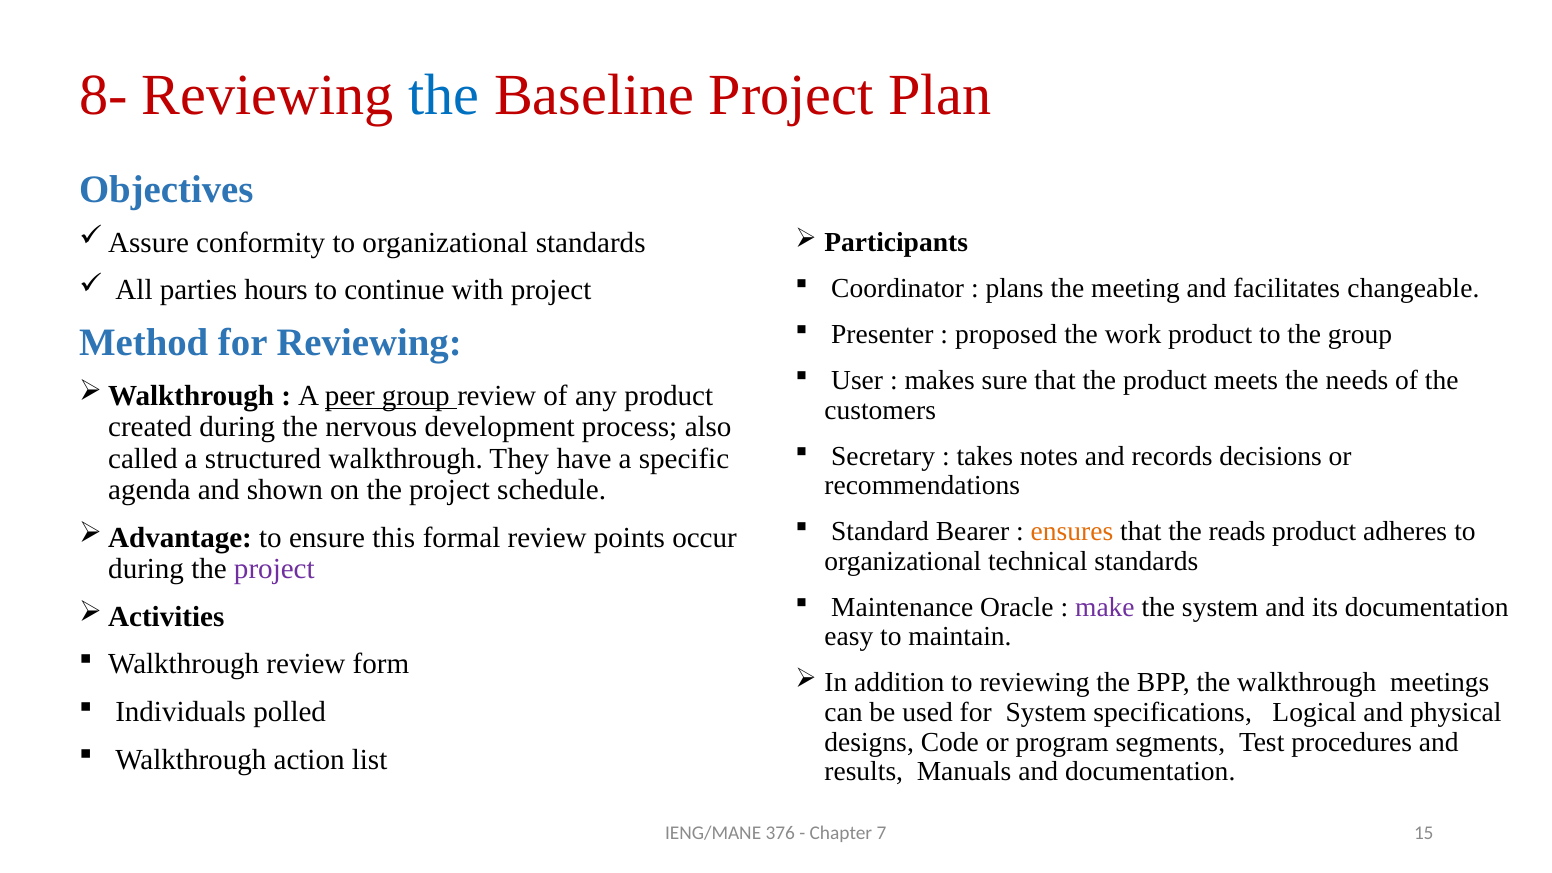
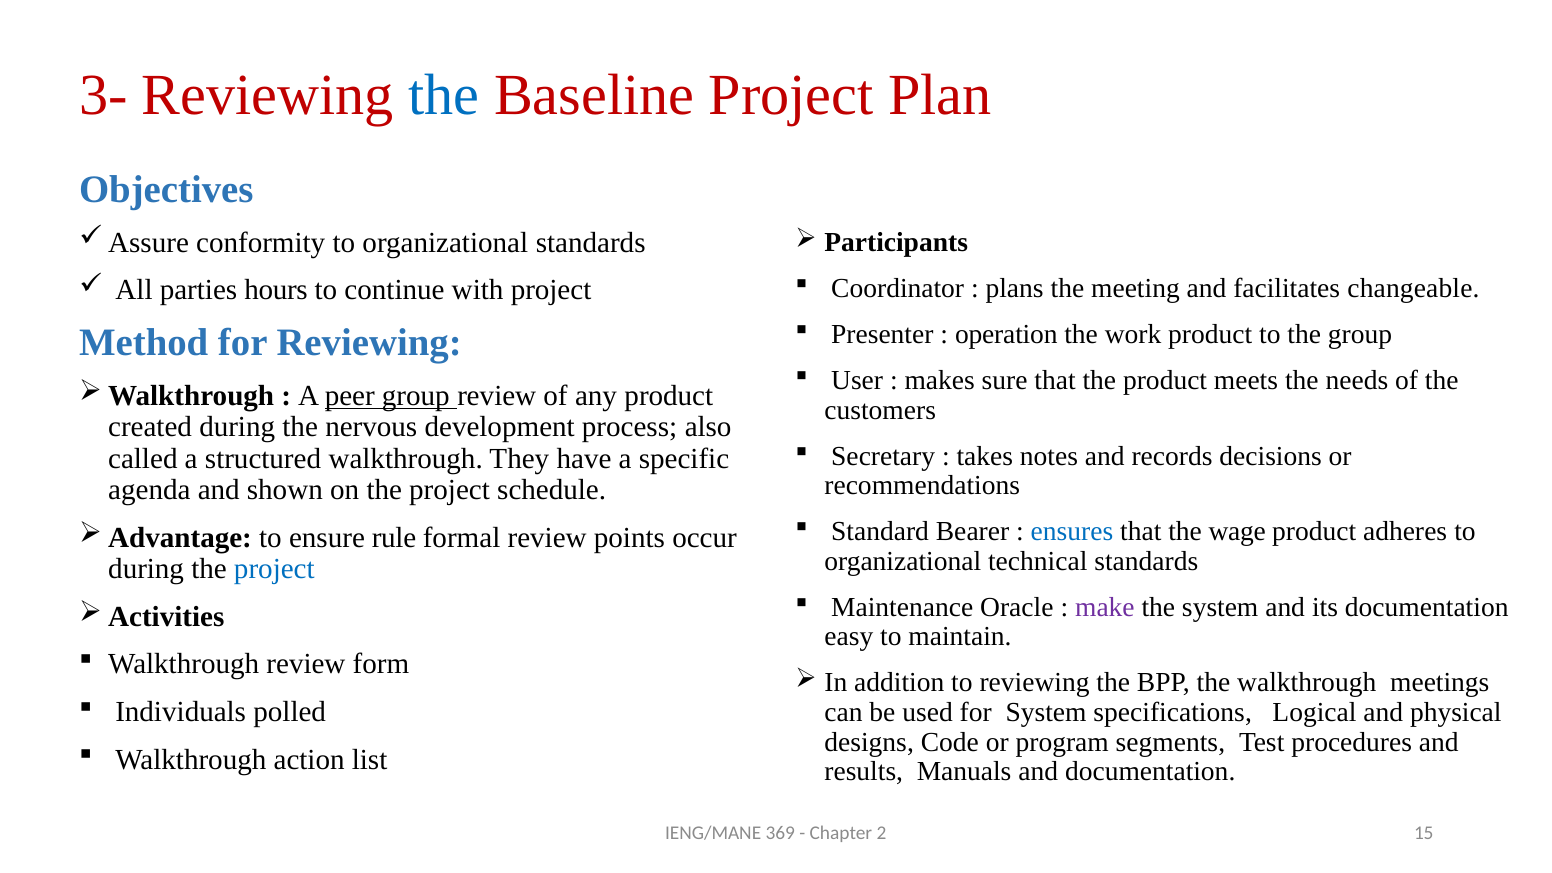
8-: 8- -> 3- (103, 95)
proposed: proposed -> operation (1006, 335)
ensures colour: orange -> blue (1072, 532)
reads: reads -> wage (1237, 532)
this: this -> rule (394, 538)
project colour: purple -> blue (274, 569)
376: 376 -> 369 (780, 834)
7: 7 -> 2 (882, 834)
